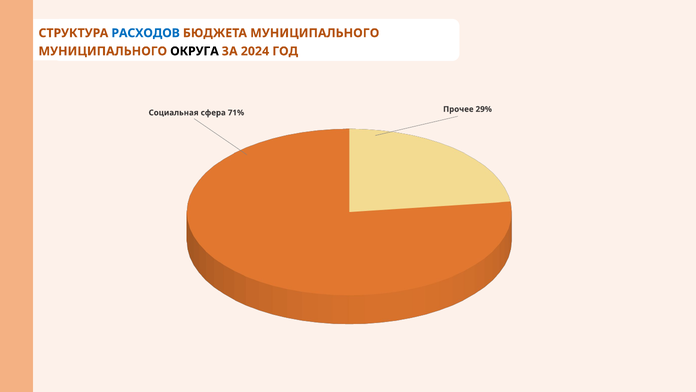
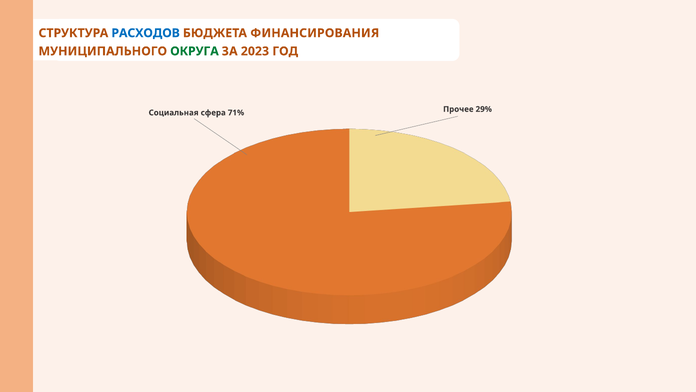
БЮДЖЕТА МУНИЦИПАЛЬНОГО: МУНИЦИПАЛЬНОГО -> ФИНАНСИРОВАНИЯ (315, 33)
ОКРУГА colour: black -> green (194, 51)
2024: 2024 -> 2023 (255, 51)
